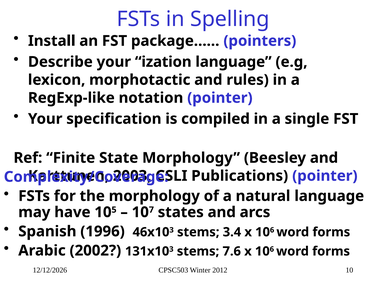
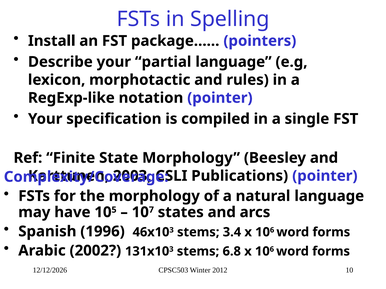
ization: ization -> partial (163, 62)
7.6: 7.6 -> 6.8 (232, 252)
